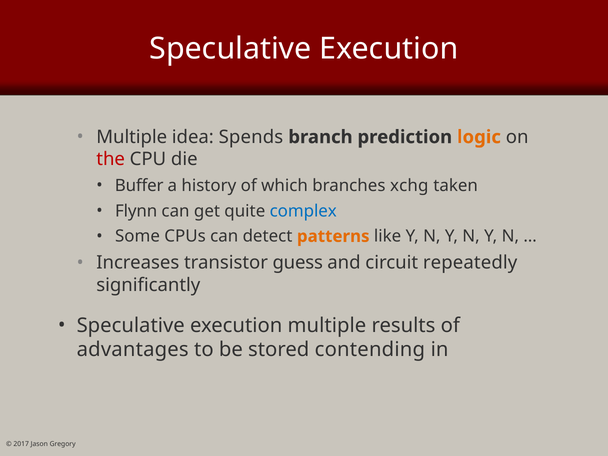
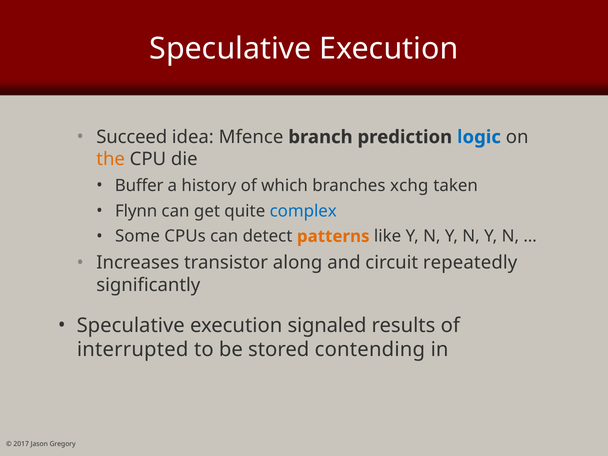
Multiple: Multiple -> Succeed (132, 137)
Spends: Spends -> Mfence (251, 137)
logic colour: orange -> blue (479, 137)
the colour: red -> orange (111, 159)
guess: guess -> along (298, 263)
execution multiple: multiple -> signaled (327, 325)
advantages: advantages -> interrupted (133, 350)
